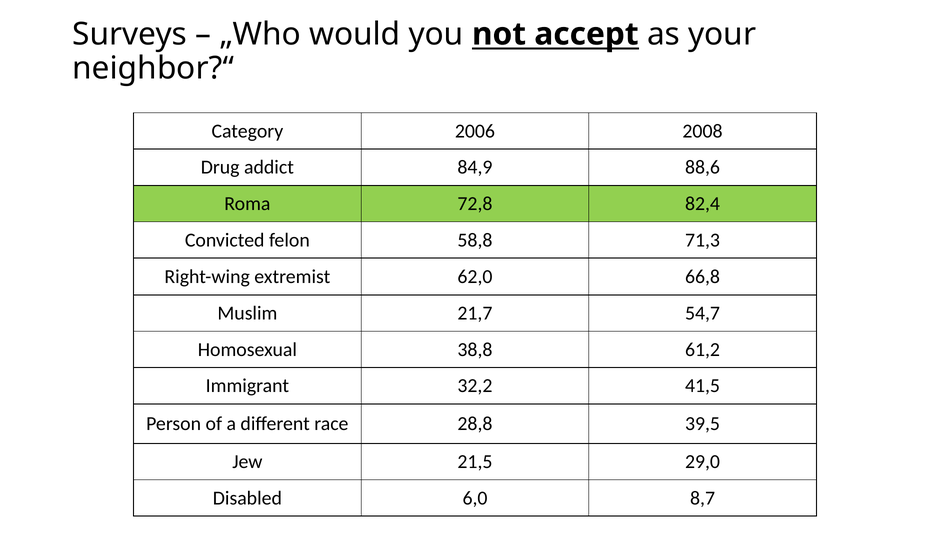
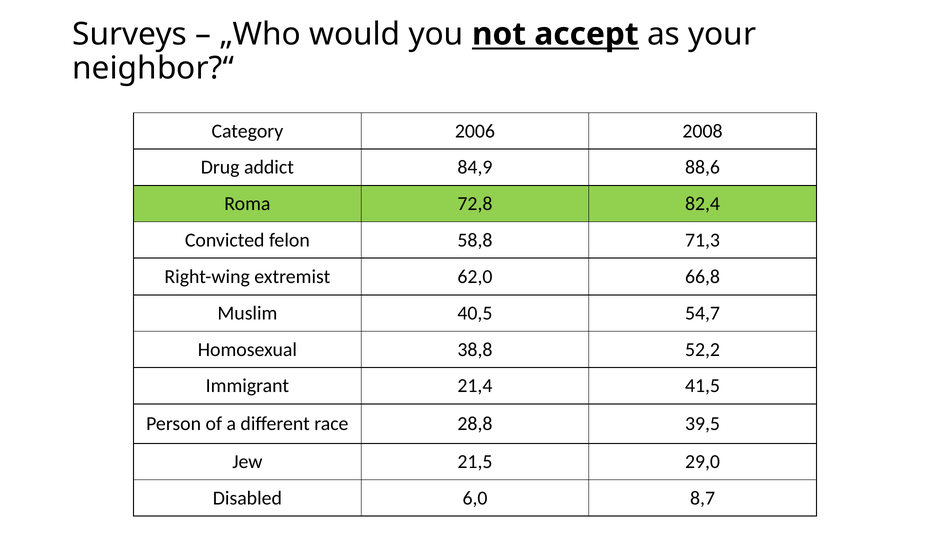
21,7: 21,7 -> 40,5 (475, 314)
61,2: 61,2 -> 52,2 (703, 350)
32,2: 32,2 -> 21,4 (475, 386)
